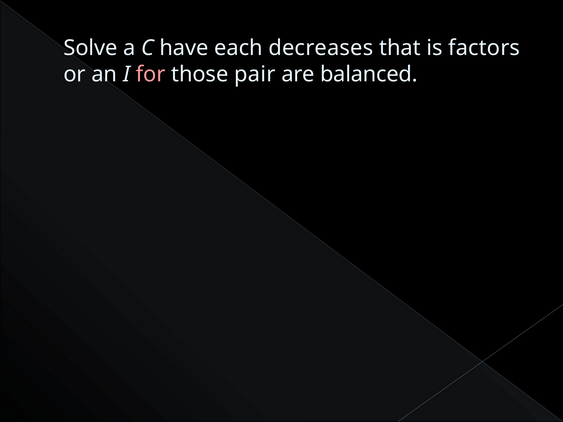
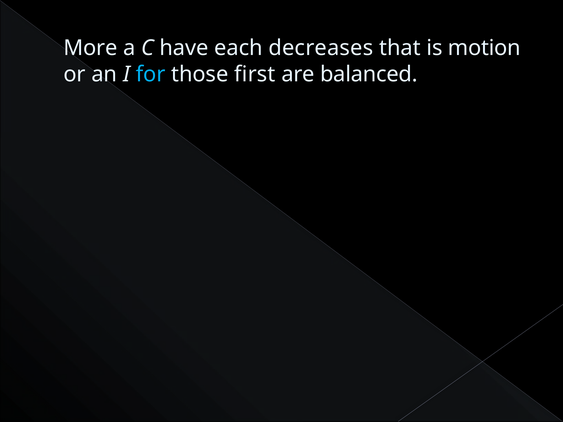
Solve: Solve -> More (91, 48)
factors: factors -> motion (484, 48)
for colour: pink -> light blue (151, 74)
pair: pair -> first (255, 74)
